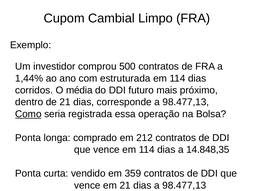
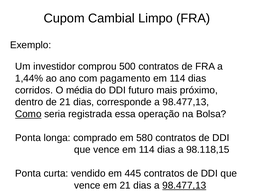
estruturada: estruturada -> pagamento (125, 78)
212: 212 -> 580 (144, 137)
14.848,35: 14.848,35 -> 98.118,15 (208, 149)
359: 359 -> 445 (133, 173)
98.477,13 underline: none -> present (184, 185)
